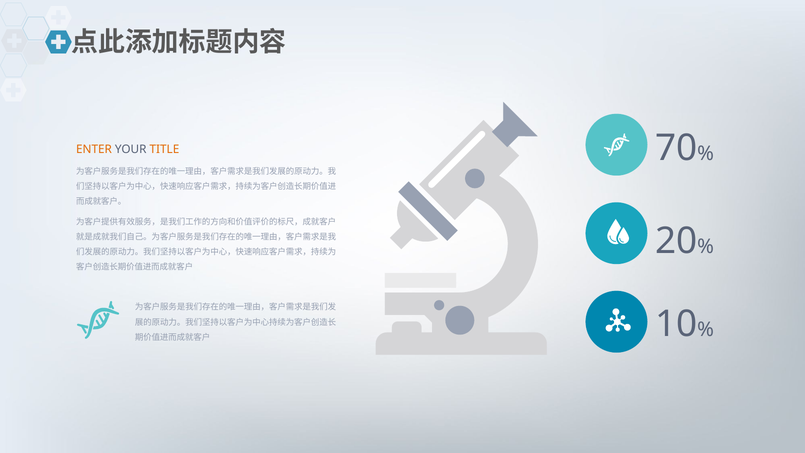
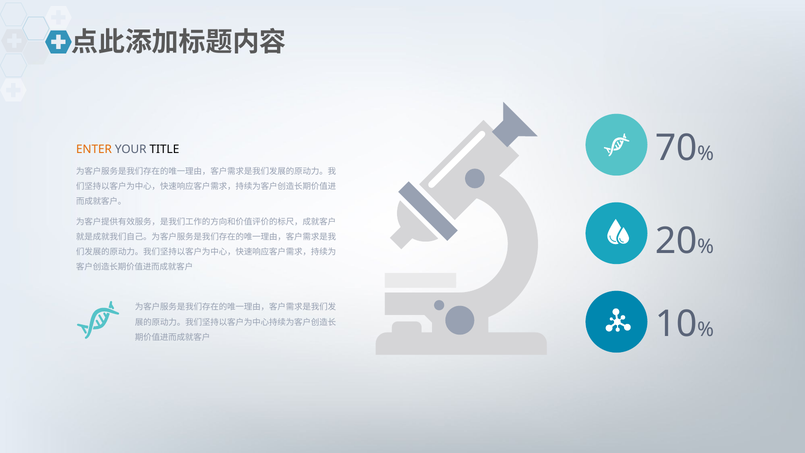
TITLE colour: orange -> black (164, 149)
